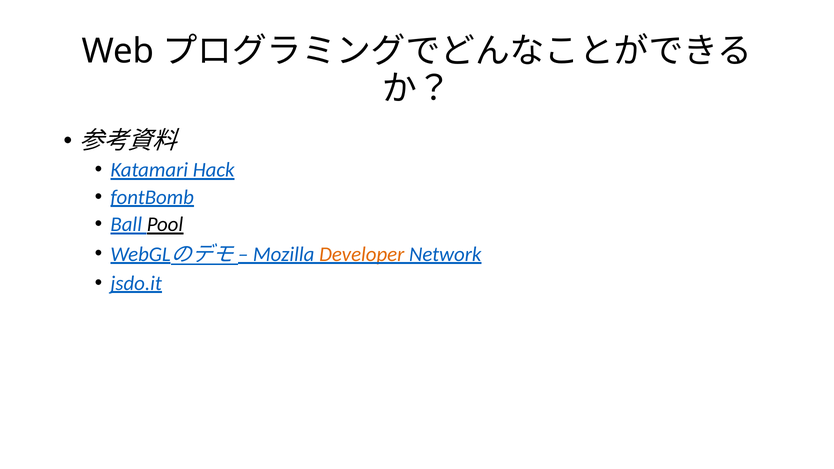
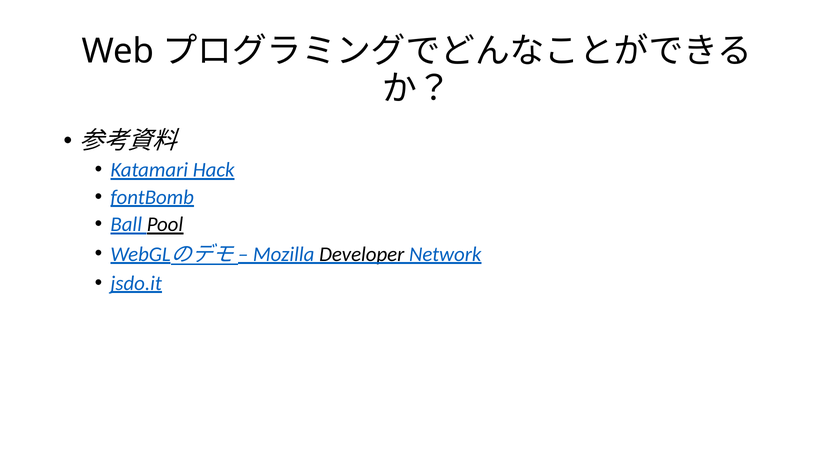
Developer colour: orange -> black (362, 254)
